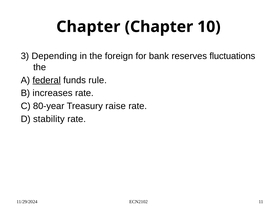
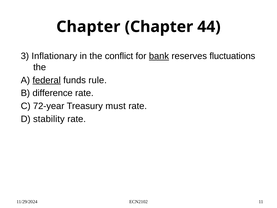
10: 10 -> 44 (209, 27)
Depending: Depending -> Inflationary (54, 56)
foreign: foreign -> conflict (119, 56)
bank underline: none -> present (159, 56)
increases: increases -> difference (53, 93)
80-year: 80-year -> 72-year (49, 106)
raise: raise -> must (116, 106)
